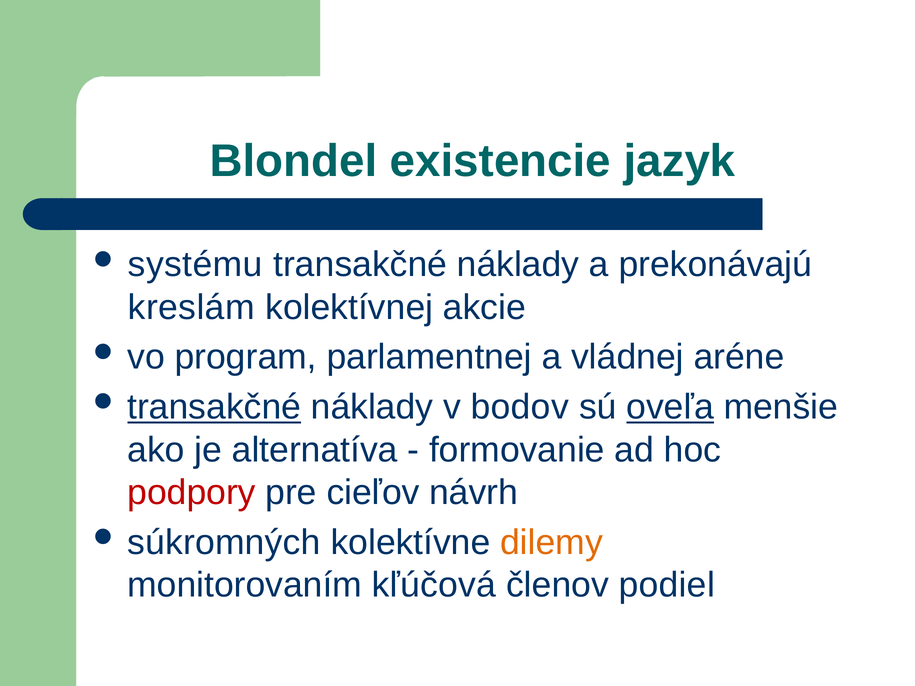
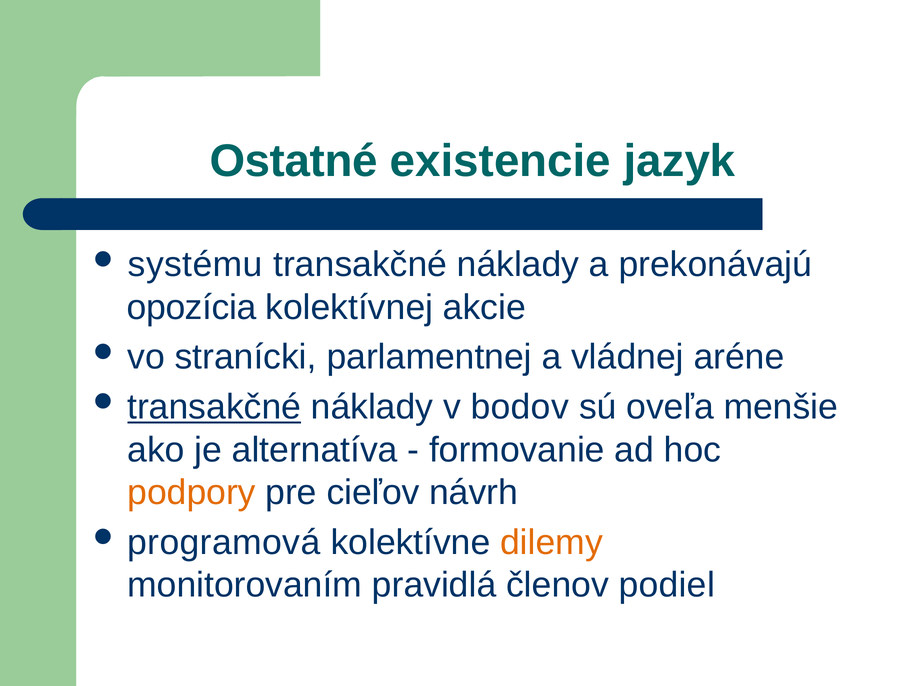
Blondel: Blondel -> Ostatné (294, 161)
kreslám: kreslám -> opozícia (192, 308)
program: program -> stranícki (246, 357)
oveľa underline: present -> none (670, 407)
podpory colour: red -> orange (192, 493)
súkromných: súkromných -> programová (224, 543)
kľúčová: kľúčová -> pravidlá (434, 585)
